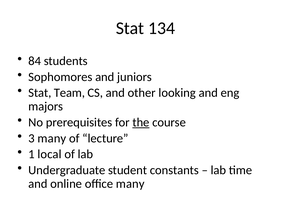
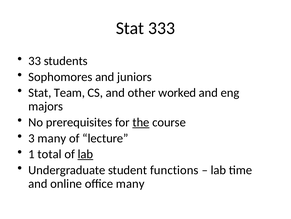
134: 134 -> 333 (162, 28)
84: 84 -> 33 (35, 61)
looking: looking -> worked (177, 93)
local: local -> total (50, 154)
lab underline: none -> present (85, 154)
constants: constants -> functions (174, 170)
